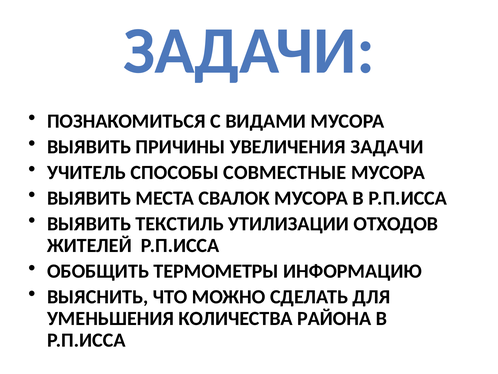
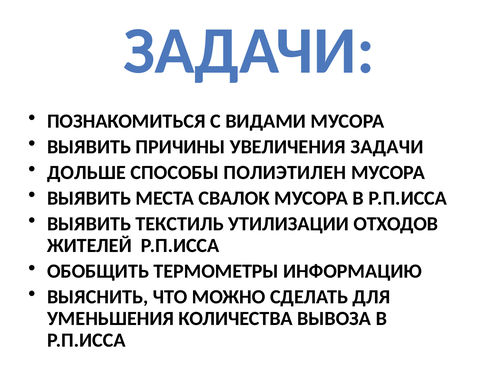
УЧИТЕЛЬ: УЧИТЕЛЬ -> ДОЛЬШЕ (86, 172)
СОВМЕСТНЫЕ: СОВМЕСТНЫЕ -> ПОЛИЭТИЛЕН (285, 172)
РАЙОНА: РАЙОНА -> ВЫВОЗА (334, 318)
